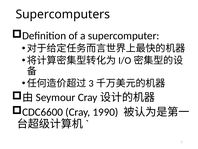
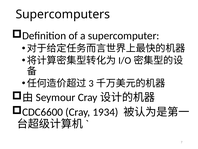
1990: 1990 -> 1934 (105, 112)
